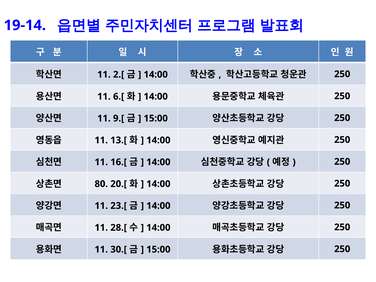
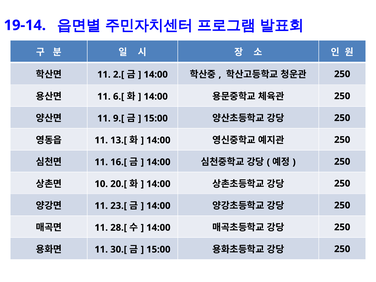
80: 80 -> 10 (101, 184)
